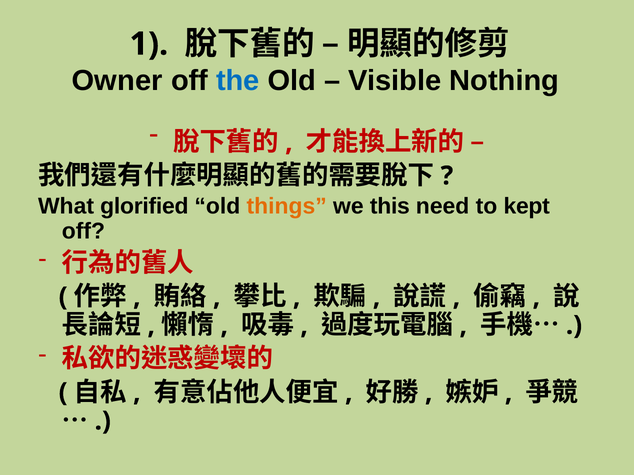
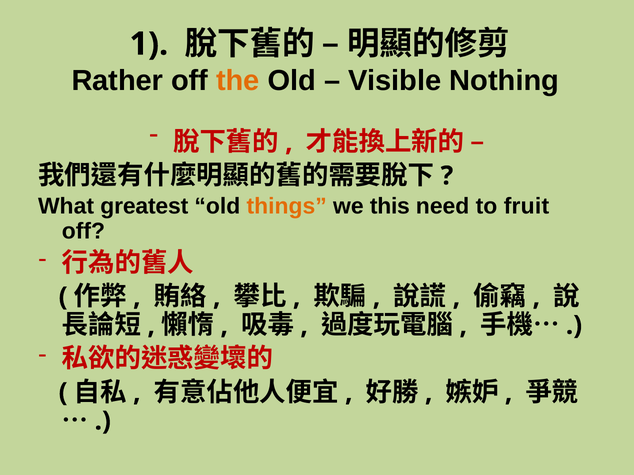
Owner: Owner -> Rather (117, 81)
the colour: blue -> orange (238, 81)
glorified: glorified -> greatest (144, 207)
kept: kept -> fruit (526, 207)
